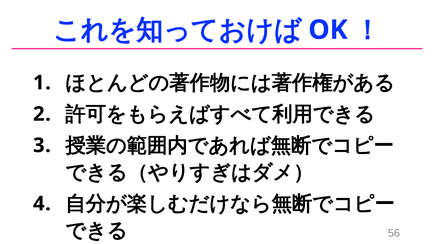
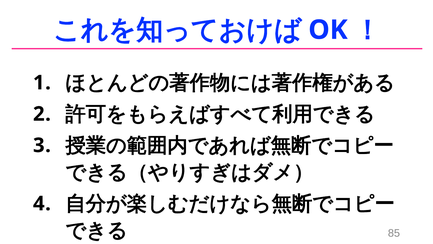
56: 56 -> 85 (394, 233)
